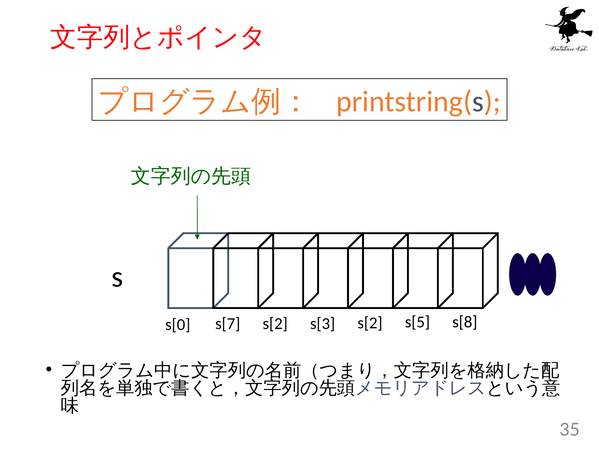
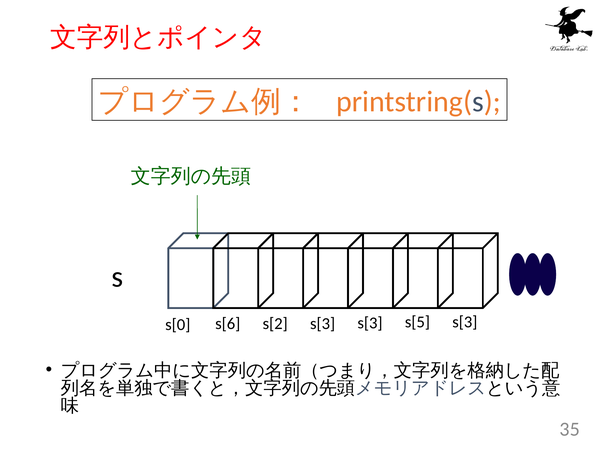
s[7: s[7 -> s[6 (228, 324)
s[3 s[2: s[2 -> s[3 (370, 323)
s[5 s[8: s[8 -> s[3 (465, 322)
